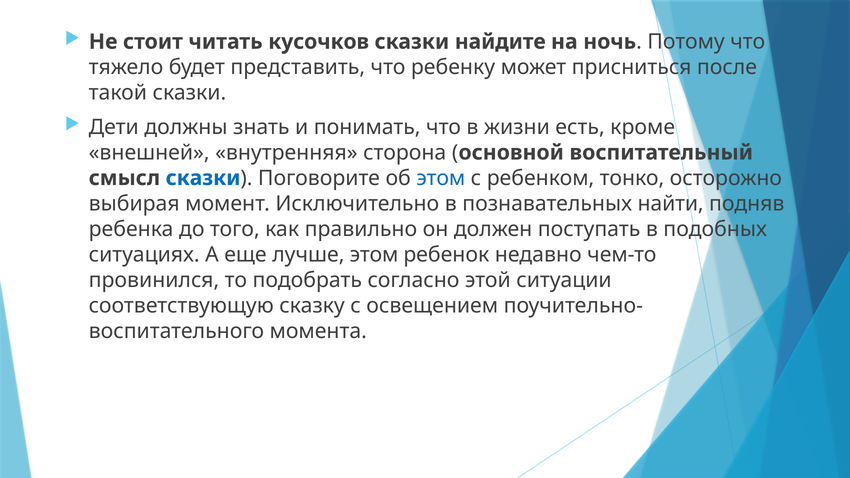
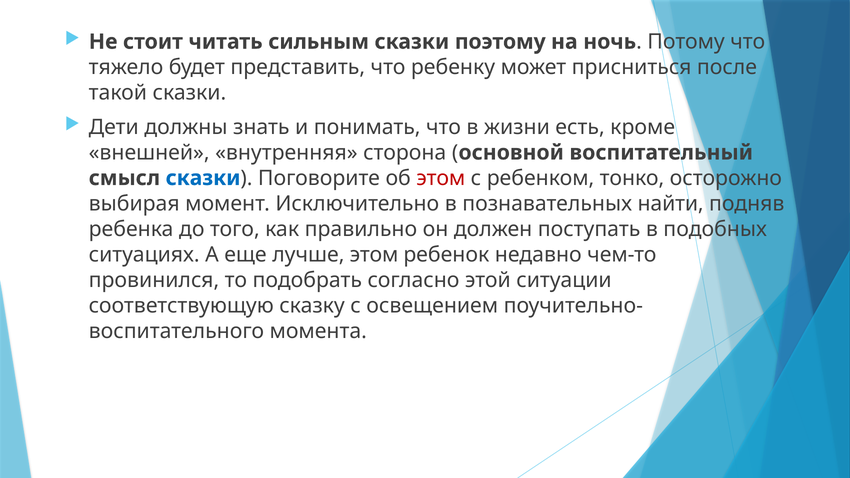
кусочков: кусочков -> сильным (319, 42)
найдите: найдите -> поэтому (500, 42)
этом colour: blue -> red (441, 178)
